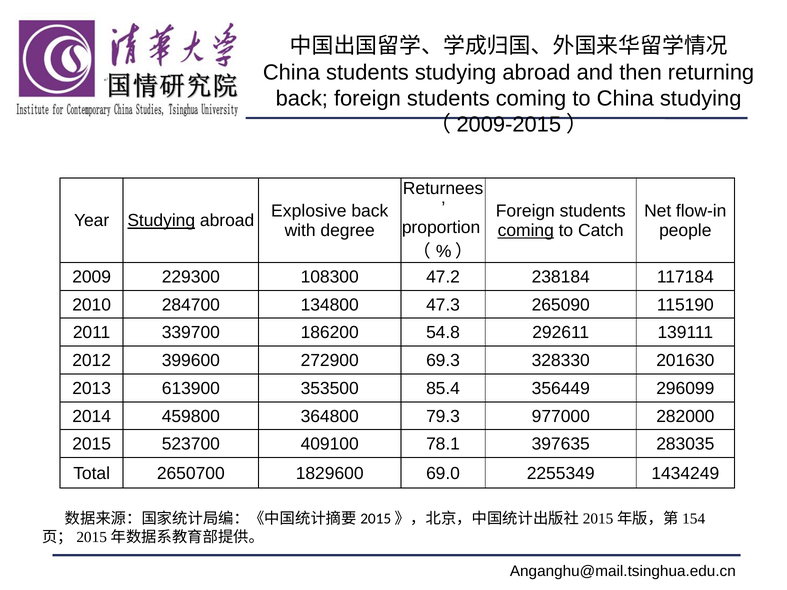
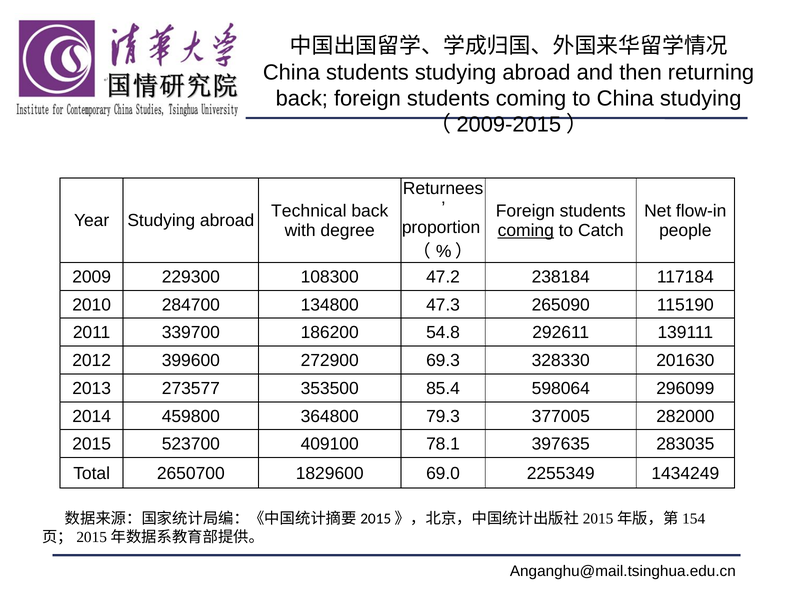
Explosive: Explosive -> Technical (309, 211)
Studying underline: present -> none (161, 221)
613900: 613900 -> 273577 (191, 389)
356449: 356449 -> 598064 (561, 389)
977000: 977000 -> 377005 (561, 416)
